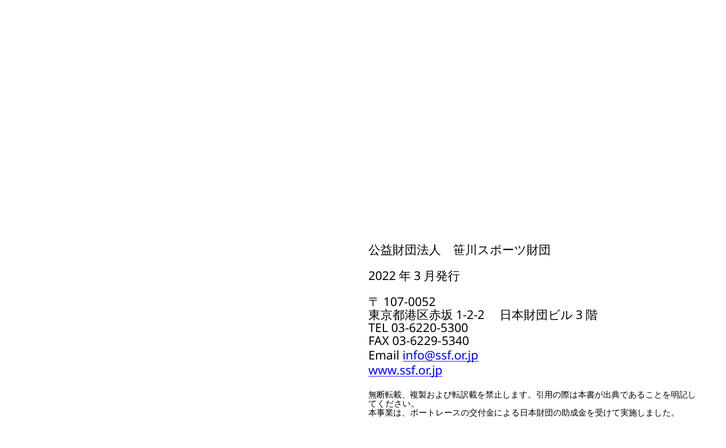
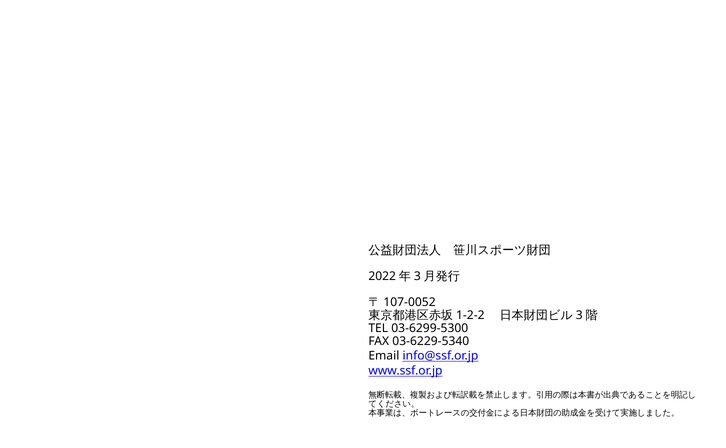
03-6220-5300: 03-6220-5300 -> 03-6299-5300 (430, 329)
